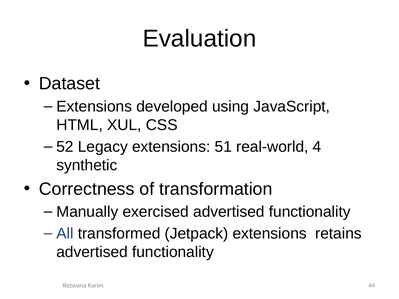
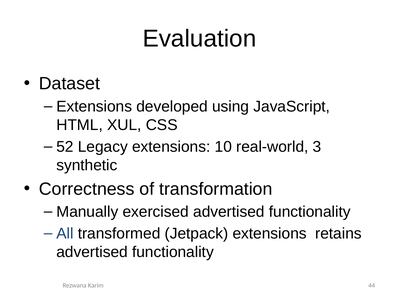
51: 51 -> 10 (223, 147)
4: 4 -> 3 (317, 147)
